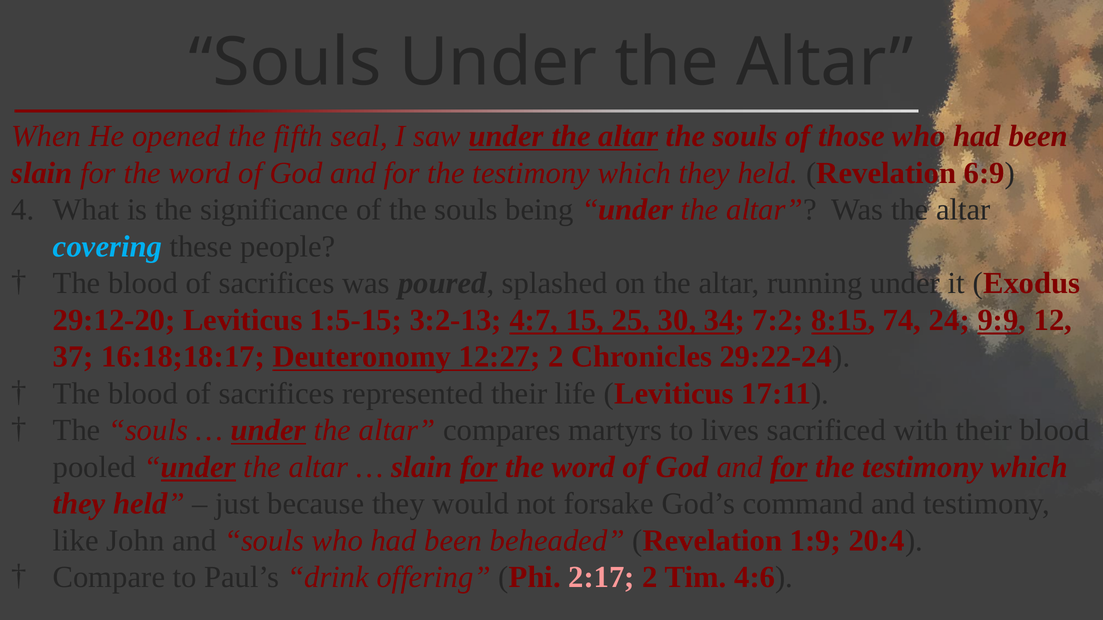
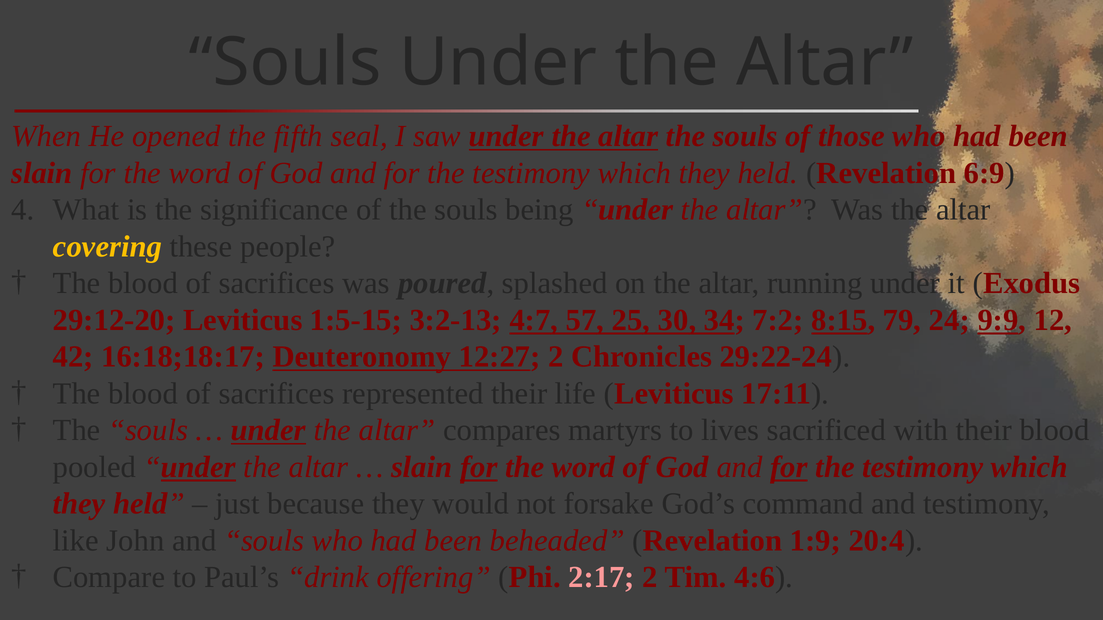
covering colour: light blue -> yellow (107, 247)
15: 15 -> 57 (585, 320)
74: 74 -> 79 (902, 320)
37: 37 -> 42 (73, 357)
